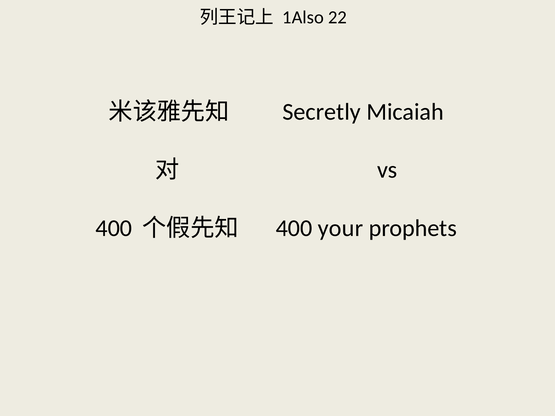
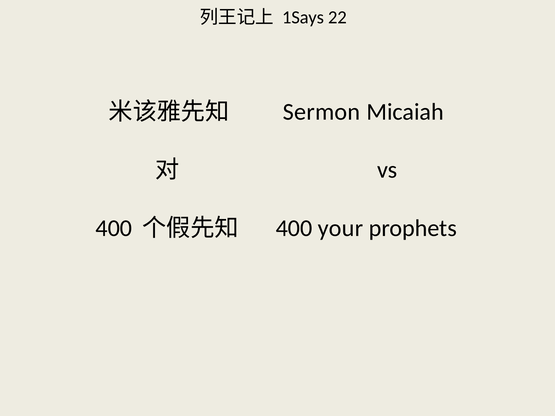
1Also: 1Also -> 1Says (303, 18)
Secretly: Secretly -> Sermon (322, 112)
